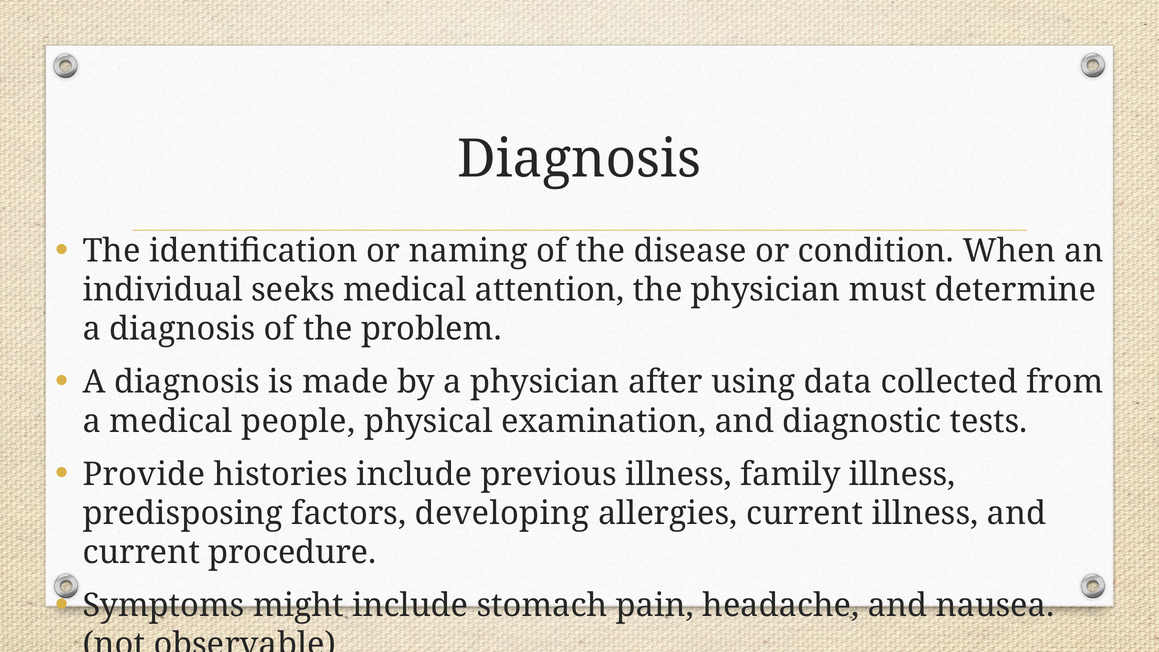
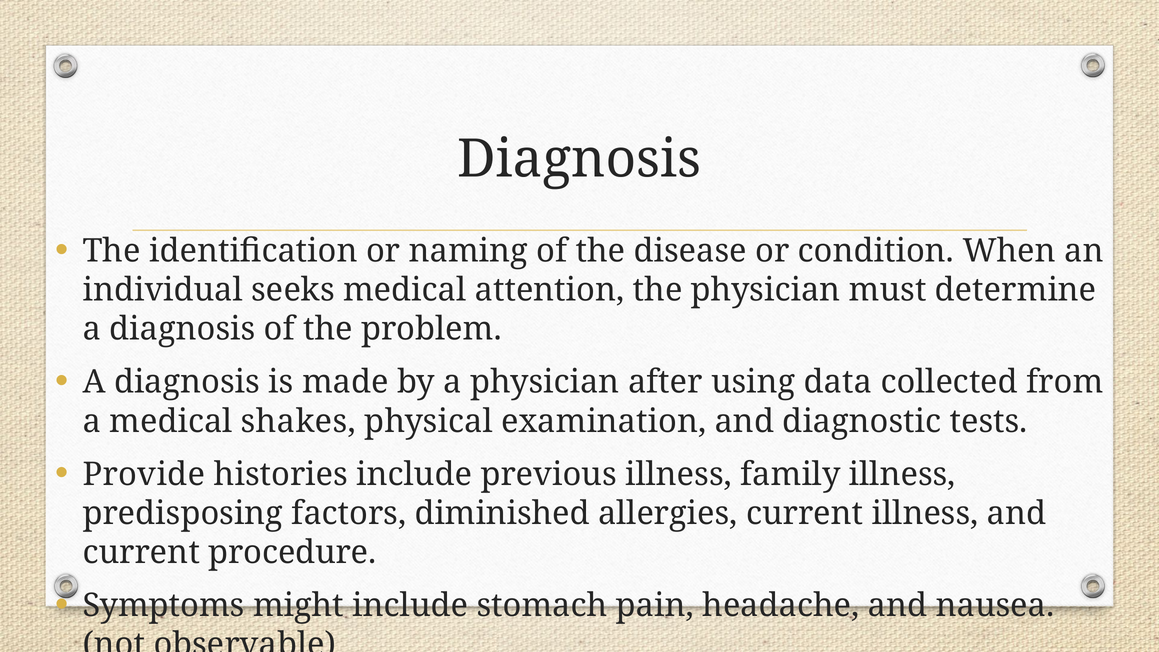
people: people -> shakes (298, 421)
developing: developing -> diminished (502, 513)
